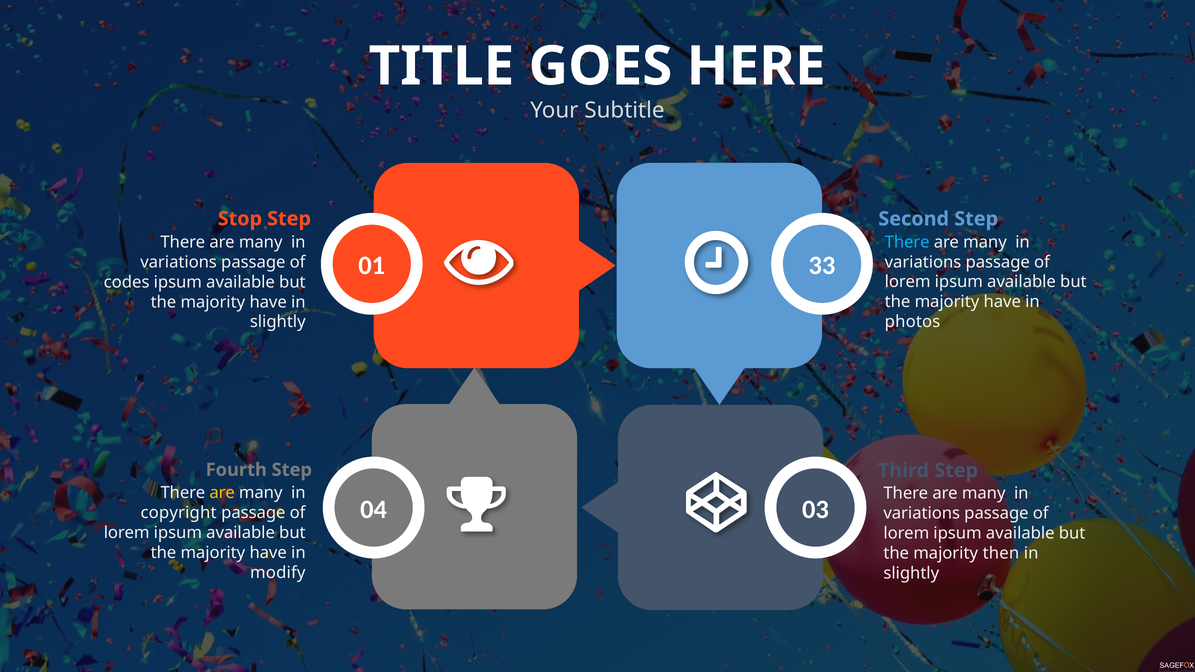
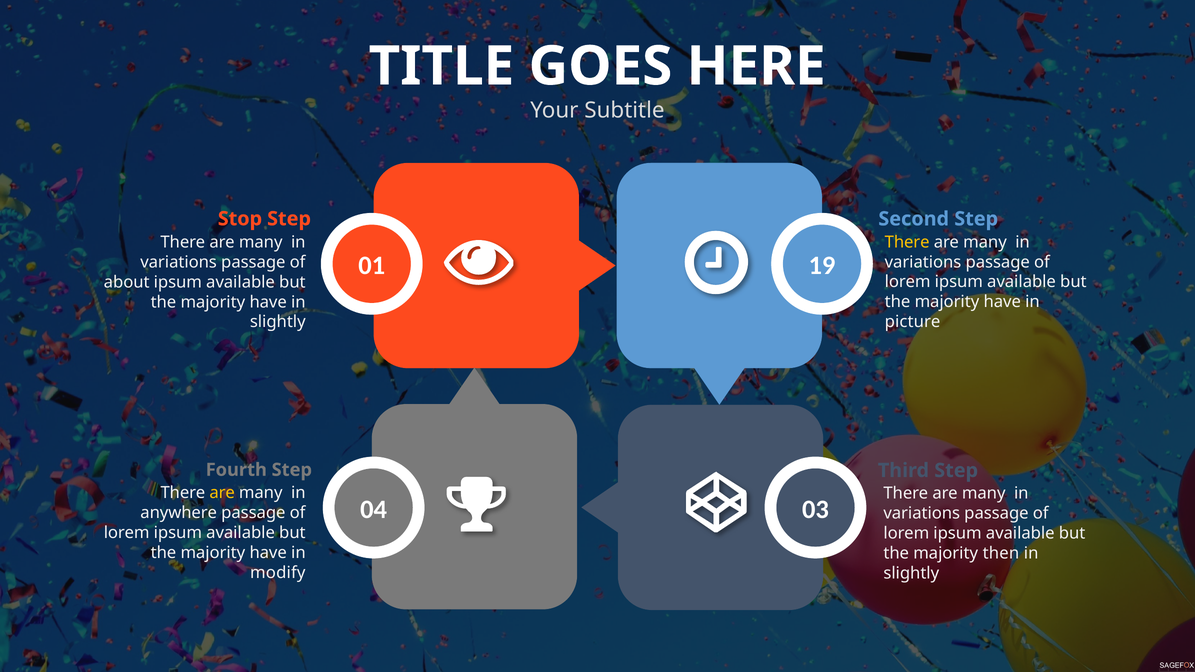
There colour: light blue -> yellow (907, 242)
33: 33 -> 19 (822, 266)
codes: codes -> about (127, 282)
photos: photos -> picture (913, 322)
copyright: copyright -> anywhere (179, 513)
